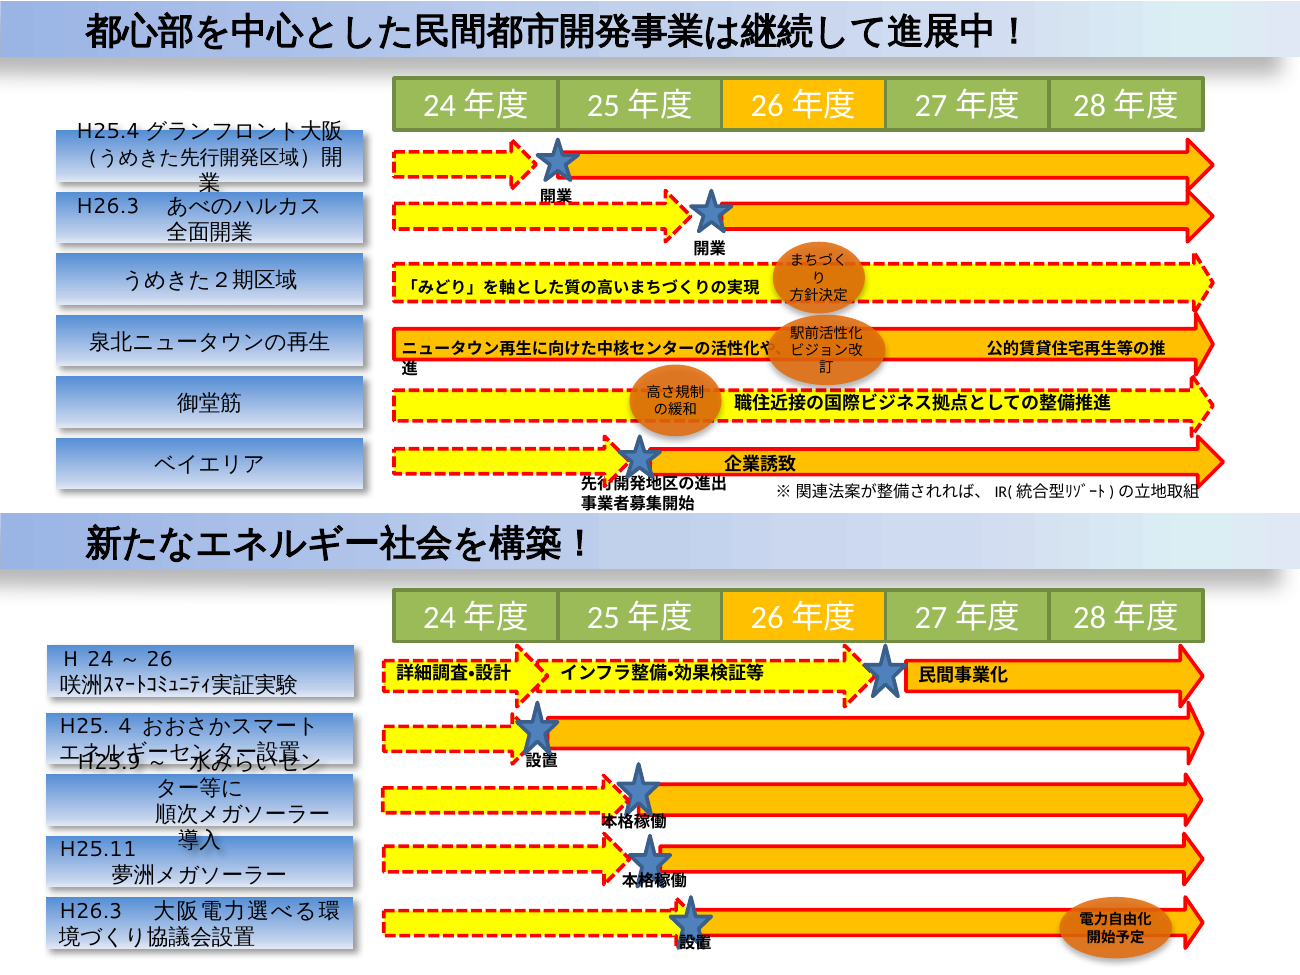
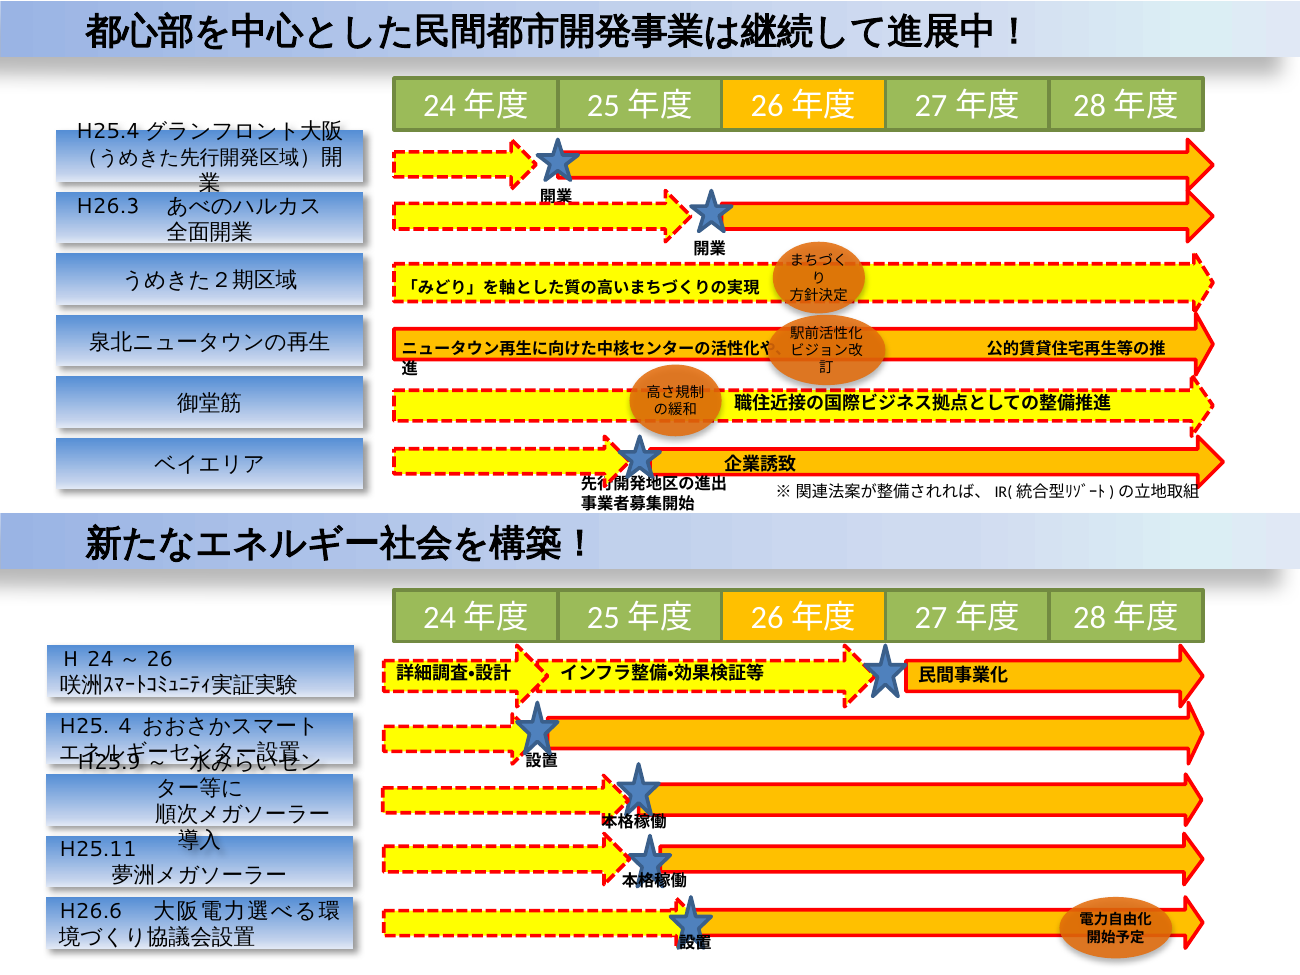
H26.3: H26.3 -> H26.6 (91, 911)
